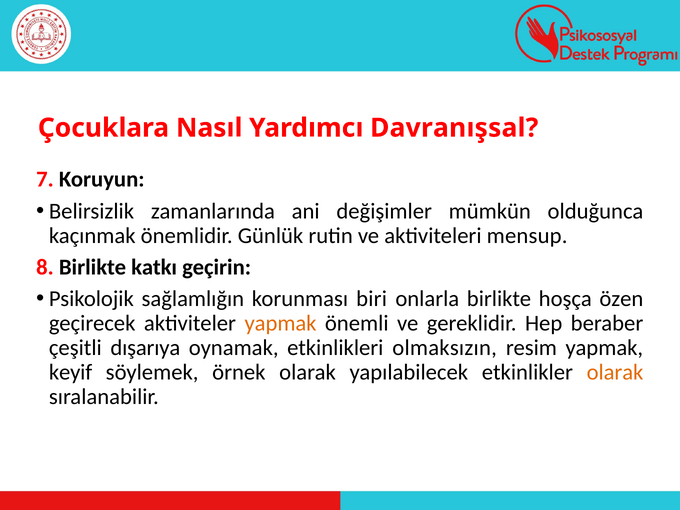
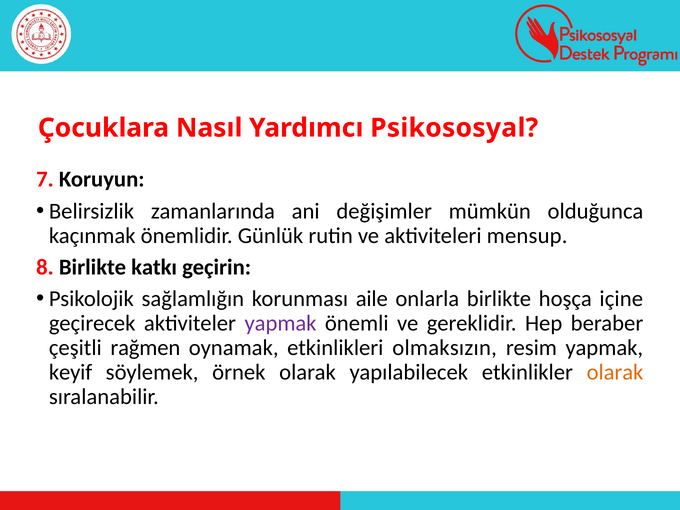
Davranışsal: Davranışsal -> Psikososyal (454, 128)
biri: biri -> aile (372, 299)
özen: özen -> içine (621, 299)
yapmak colour: orange -> purple (281, 323)
dışarıya: dışarıya -> rağmen (145, 348)
